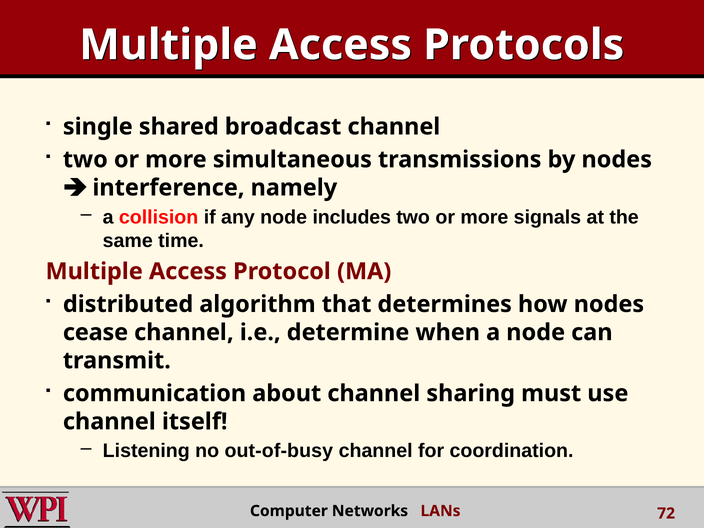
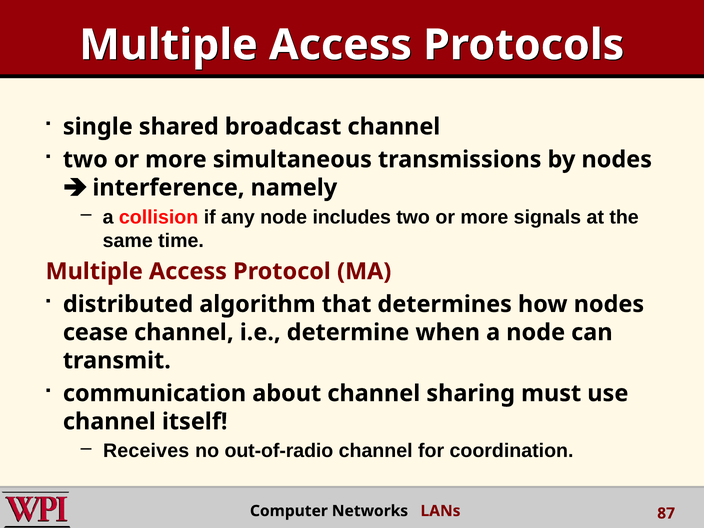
Listening: Listening -> Receives (146, 451)
out-of-busy: out-of-busy -> out-of-radio (279, 451)
72: 72 -> 87 (666, 513)
